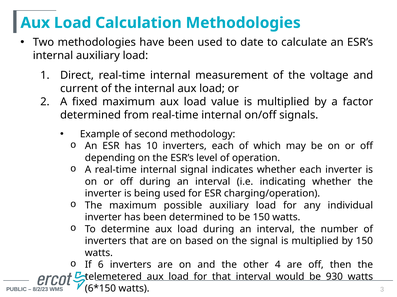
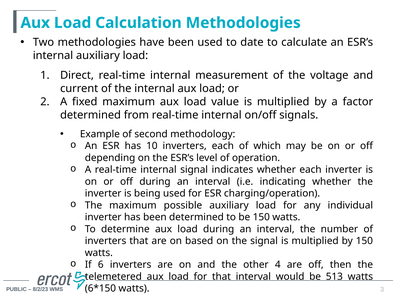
930: 930 -> 513 (334, 277)
